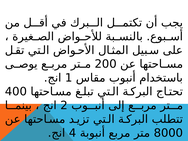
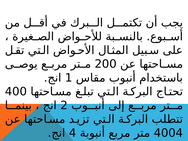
8000: 8000 -> 4004 (168, 133)
